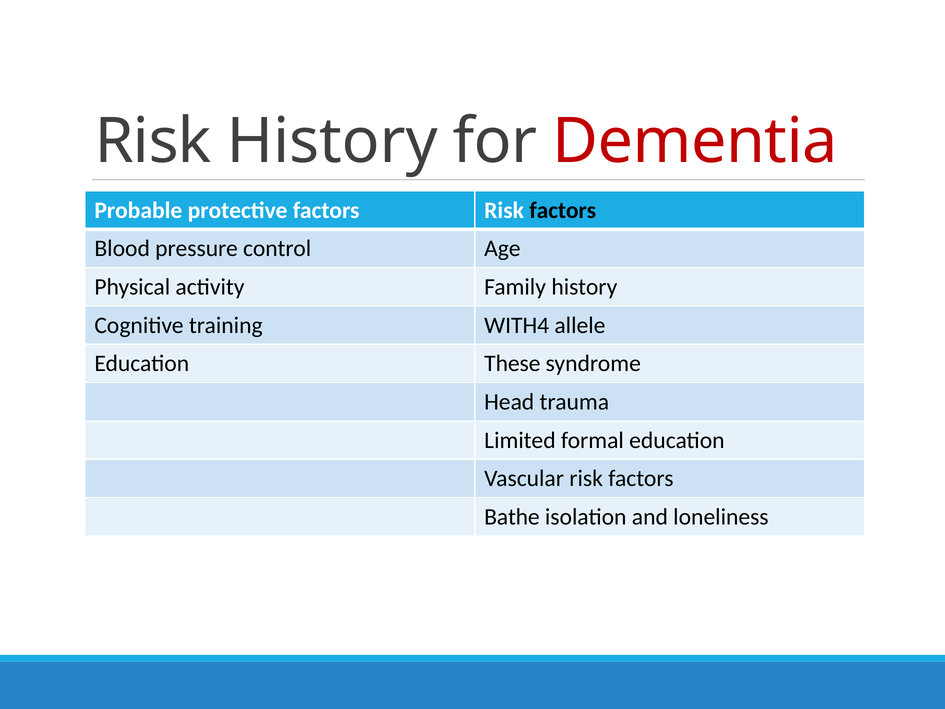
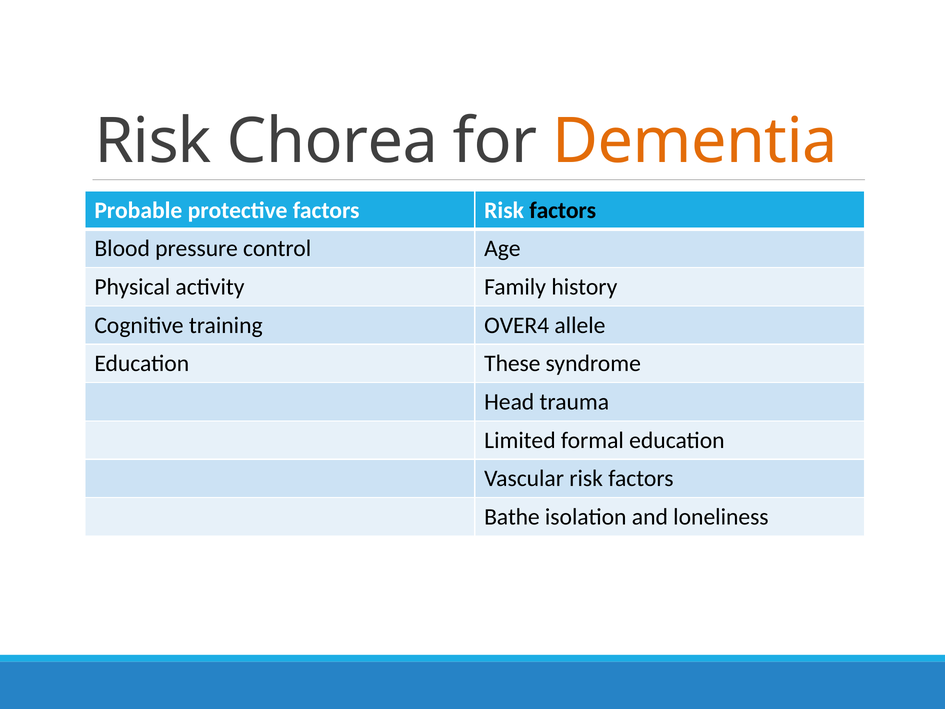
Risk History: History -> Chorea (332, 141)
Dementia colour: red -> orange (695, 141)
WITH4: WITH4 -> OVER4 (517, 325)
